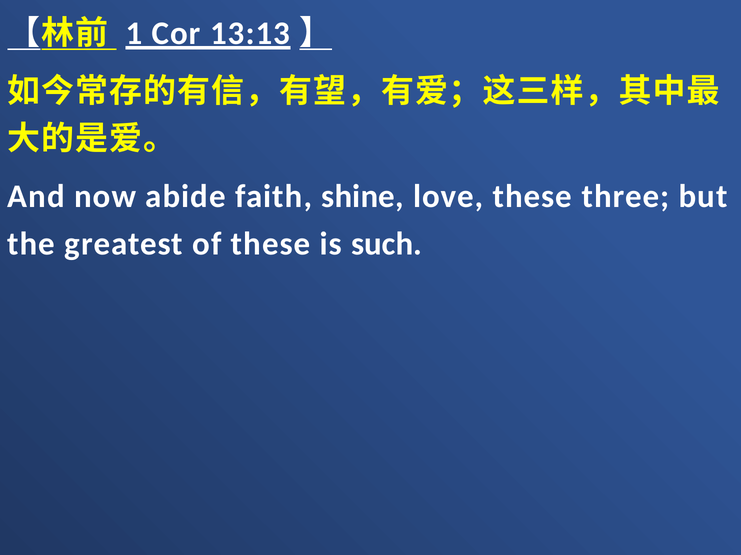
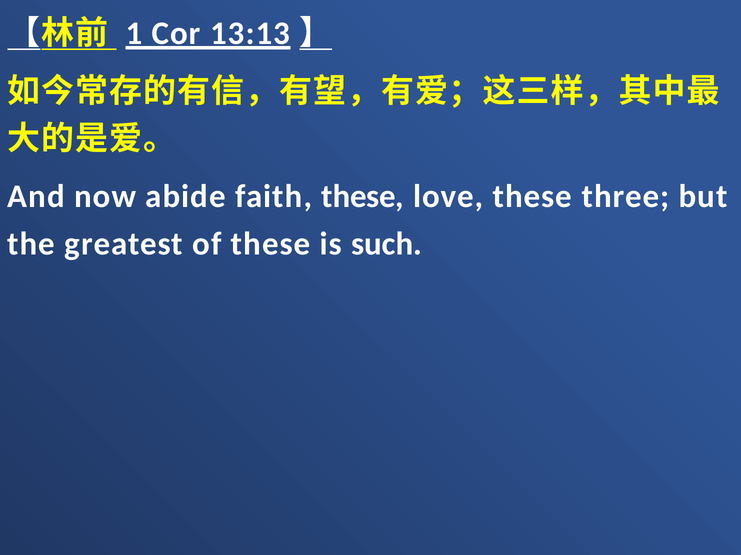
faith shine: shine -> these (363, 197)
